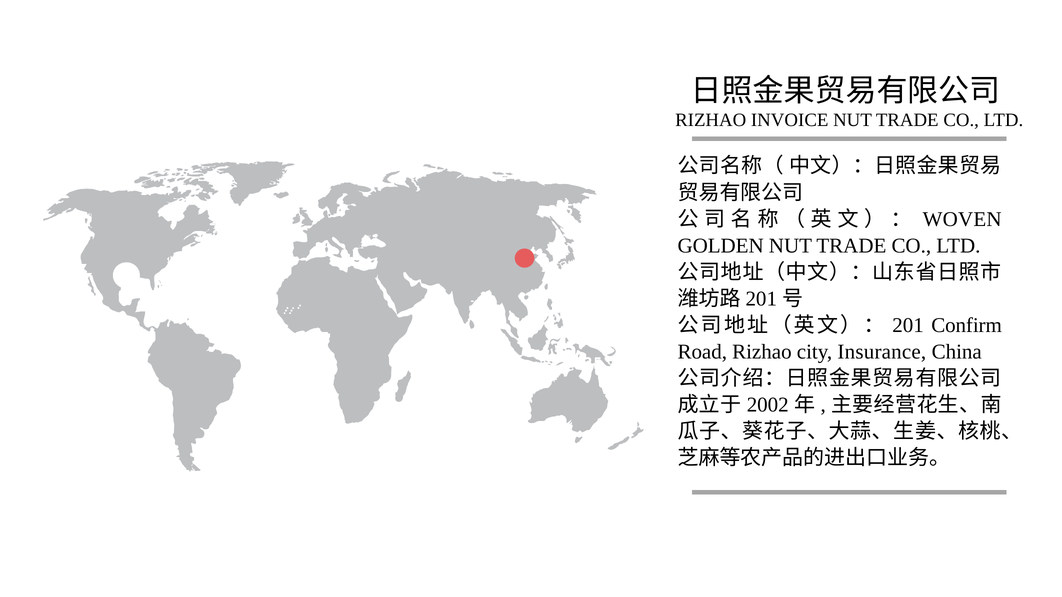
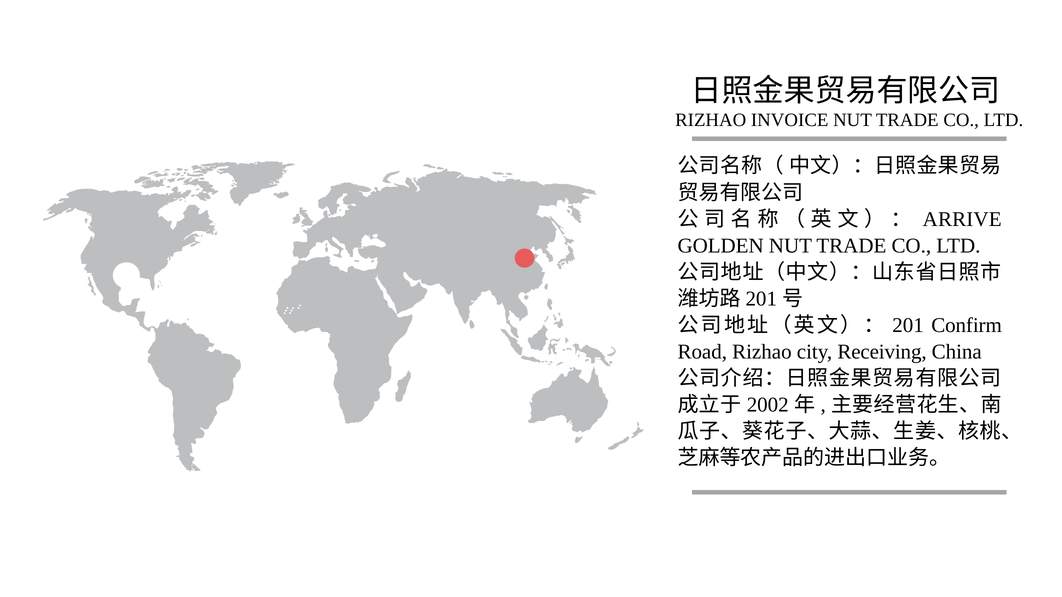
WOVEN: WOVEN -> ARRIVE (962, 219)
Insurance: Insurance -> Receiving (882, 352)
